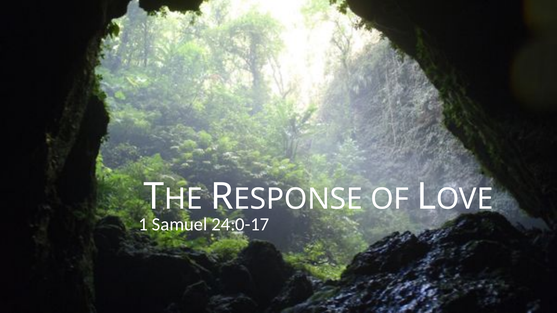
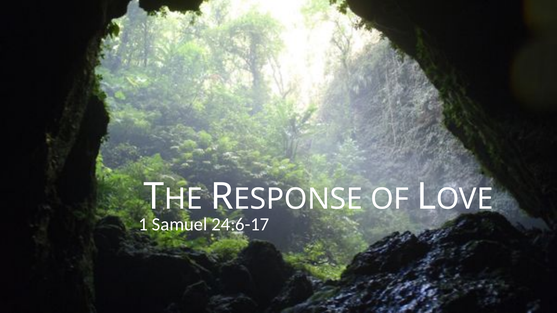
24:0-17: 24:0-17 -> 24:6-17 (240, 225)
